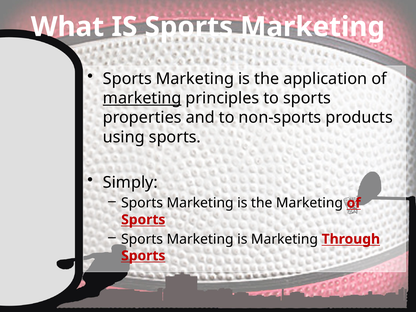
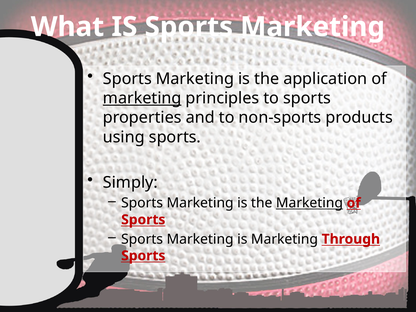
Marketing underline: none -> present (309, 203)
